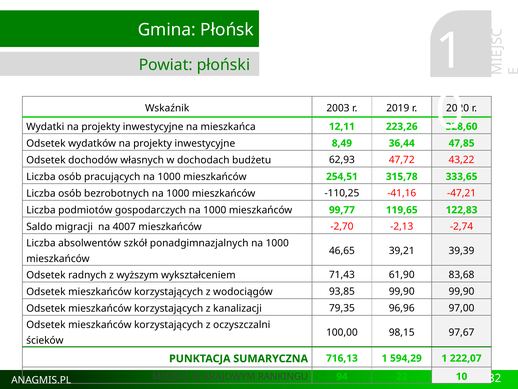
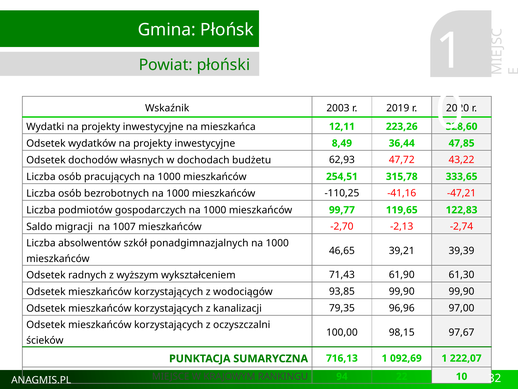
4007: 4007 -> 1007 (124, 227)
83,68: 83,68 -> 61,30 (462, 275)
594,29: 594,29 -> 092,69 (406, 358)
